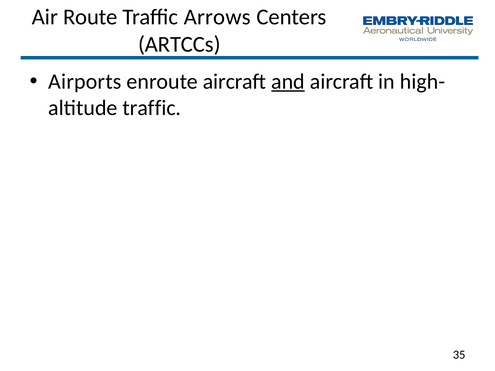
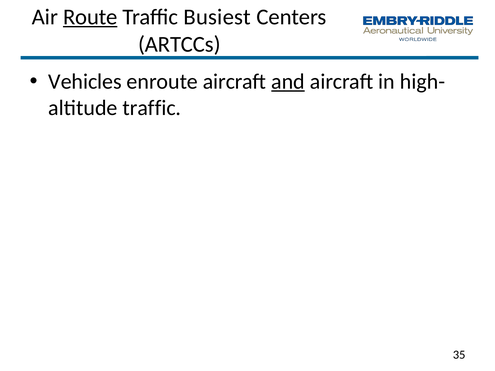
Route underline: none -> present (90, 17)
Arrows: Arrows -> Busiest (217, 17)
Airports: Airports -> Vehicles (85, 82)
